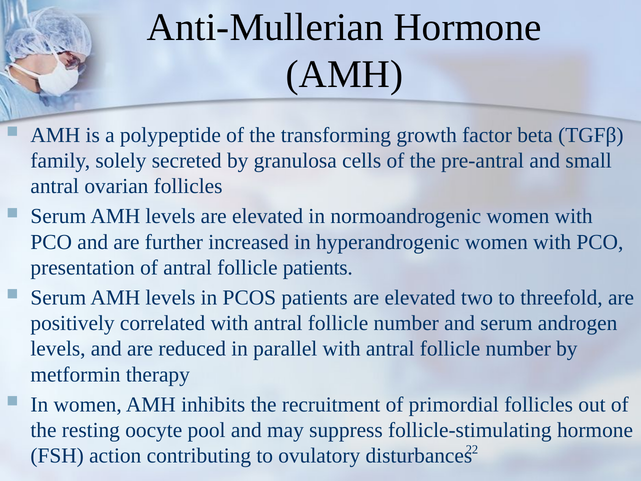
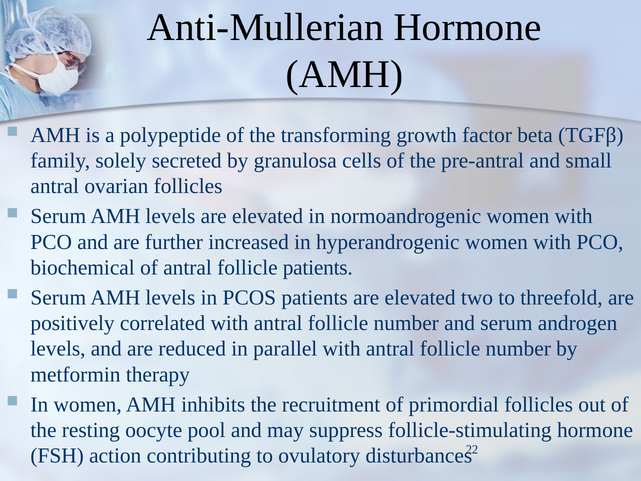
presentation: presentation -> biochemical (83, 268)
